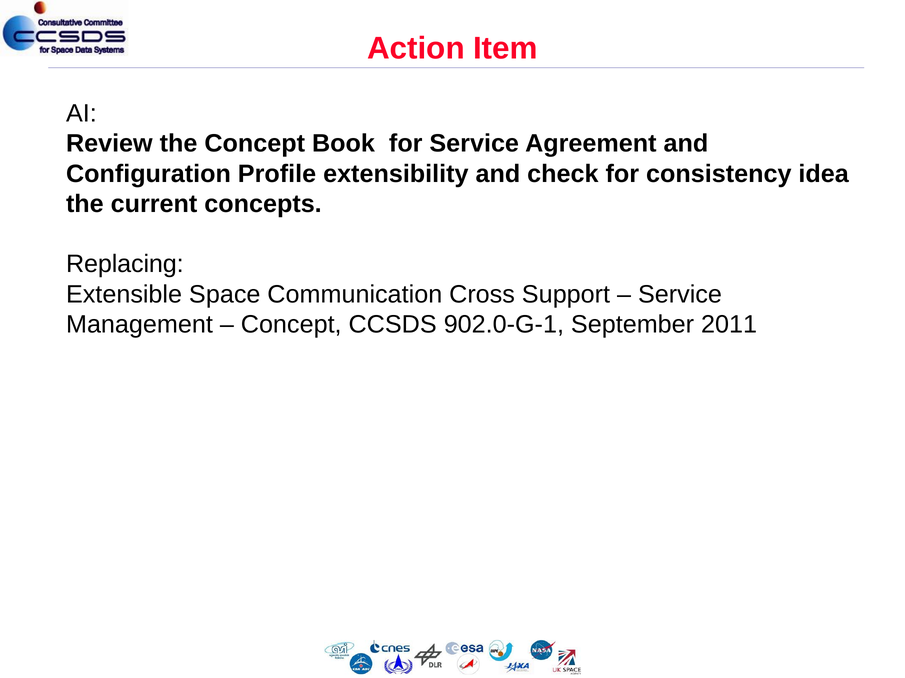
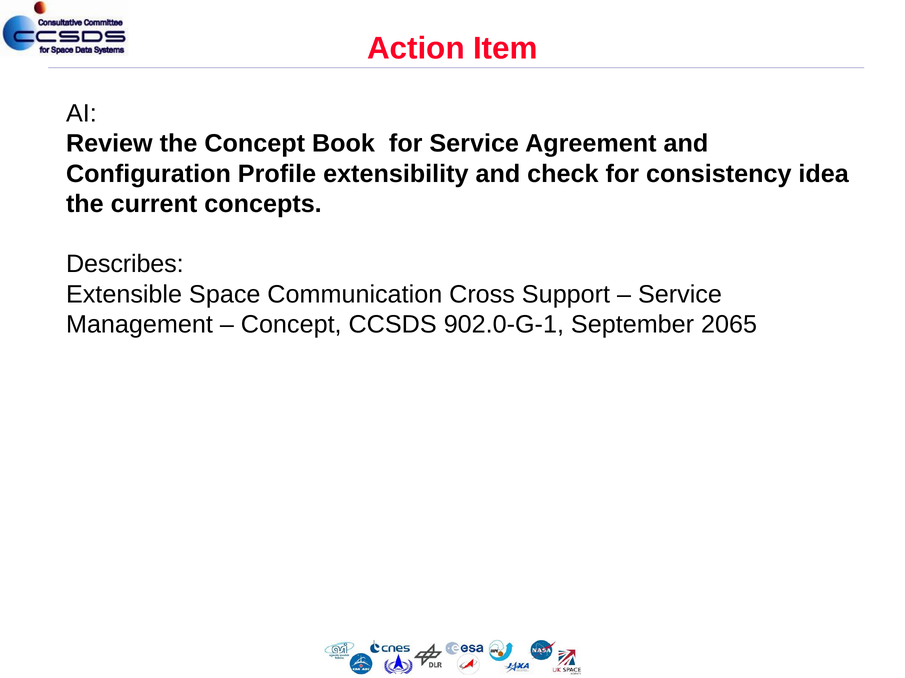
Replacing: Replacing -> Describes (125, 264)
2011: 2011 -> 2065 (729, 325)
